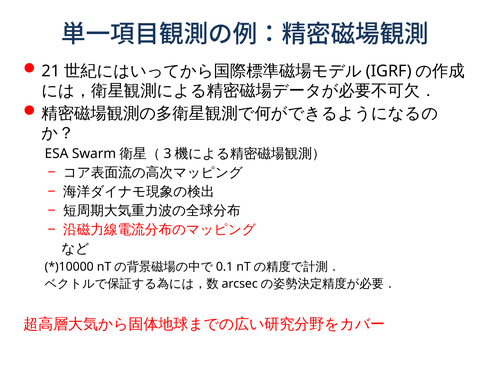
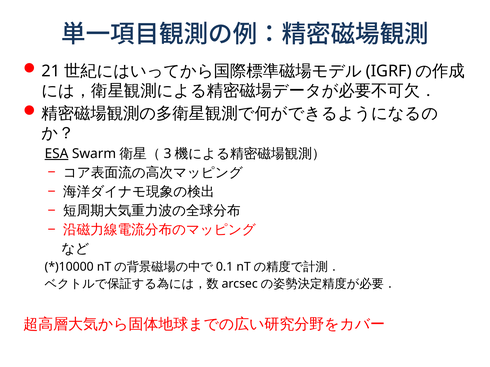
ESA underline: none -> present (57, 154)
